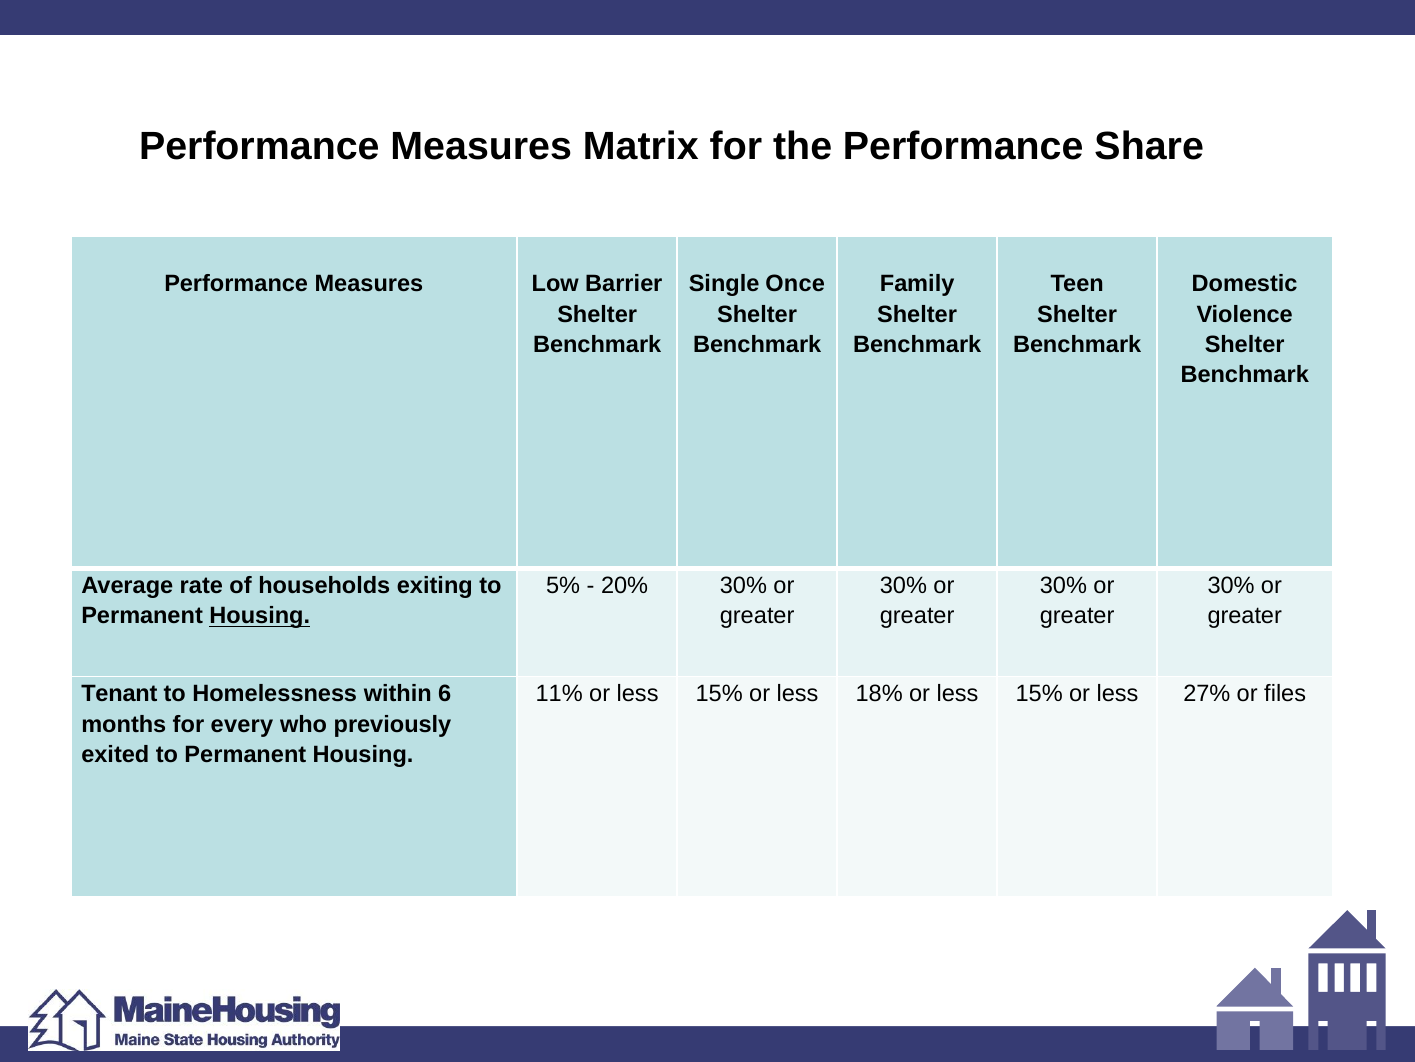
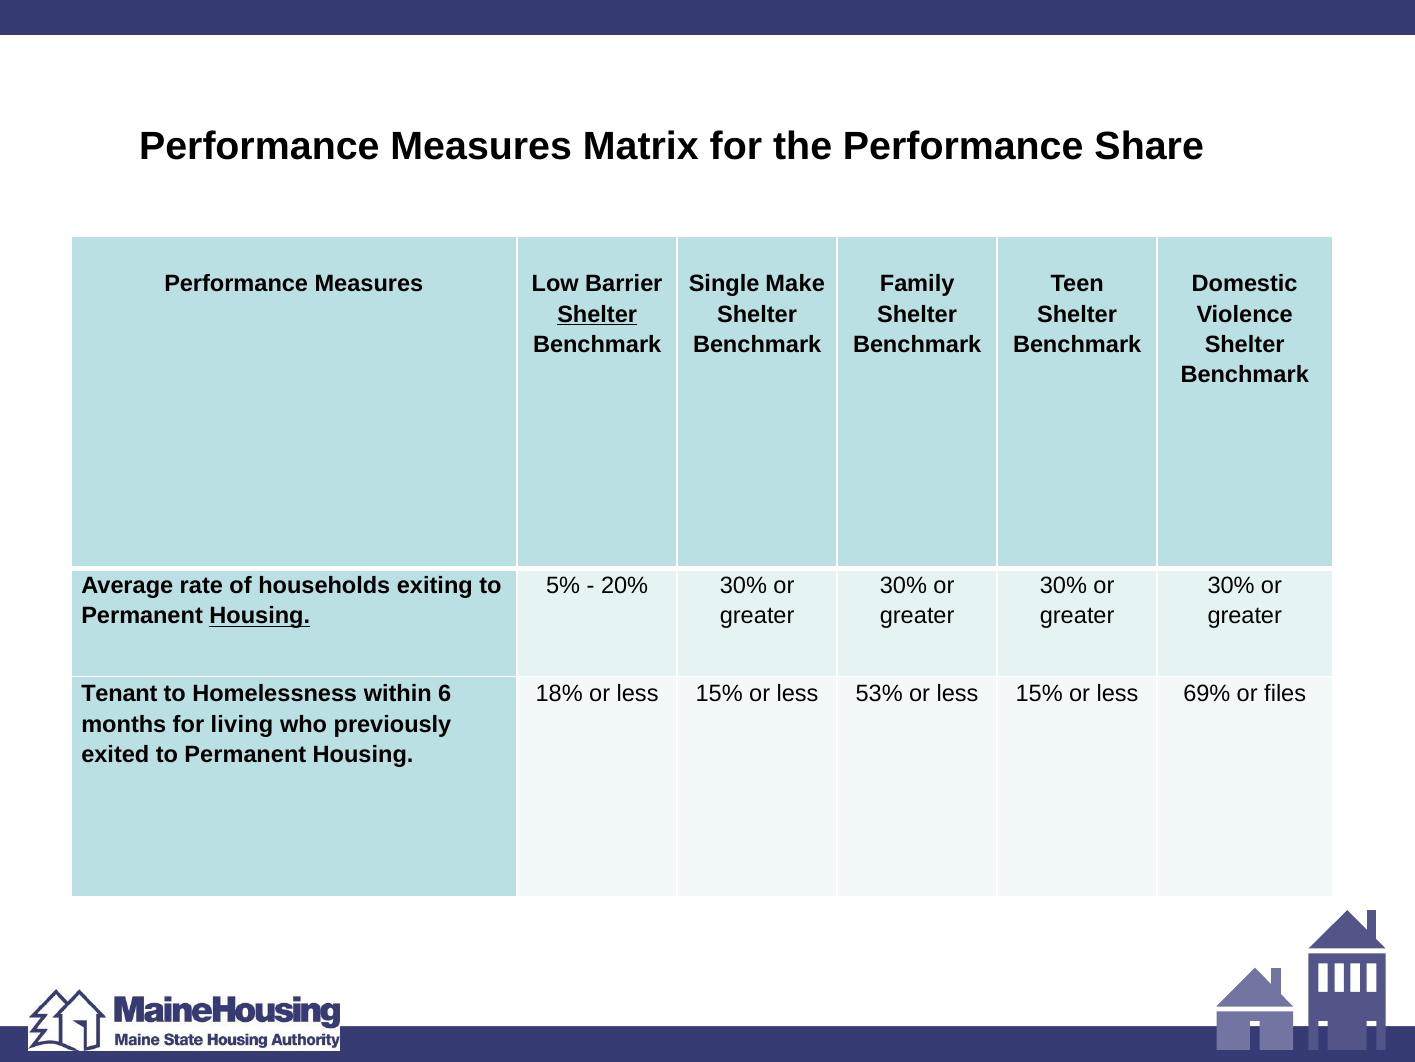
Once: Once -> Make (795, 284)
Shelter underline: none -> present (597, 314)
11%: 11% -> 18% (559, 694)
18%: 18% -> 53% (879, 694)
27%: 27% -> 69% (1207, 694)
every: every -> living (242, 724)
